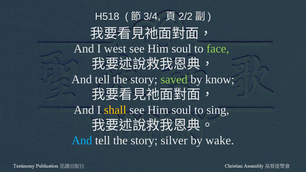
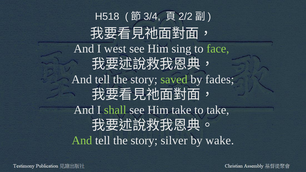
soul: soul -> sing (181, 49)
know: know -> fades (220, 79)
shall colour: yellow -> light green (115, 110)
soul: soul -> take (181, 110)
to sing: sing -> take (218, 110)
And colour: light blue -> light green (82, 141)
